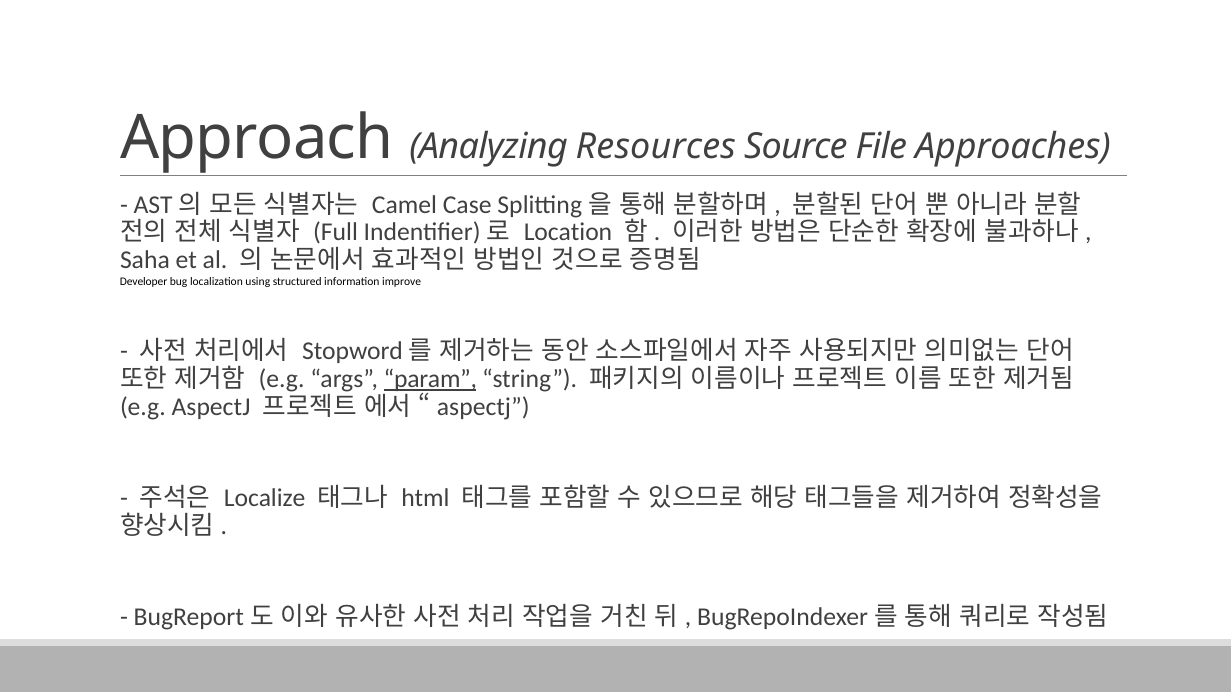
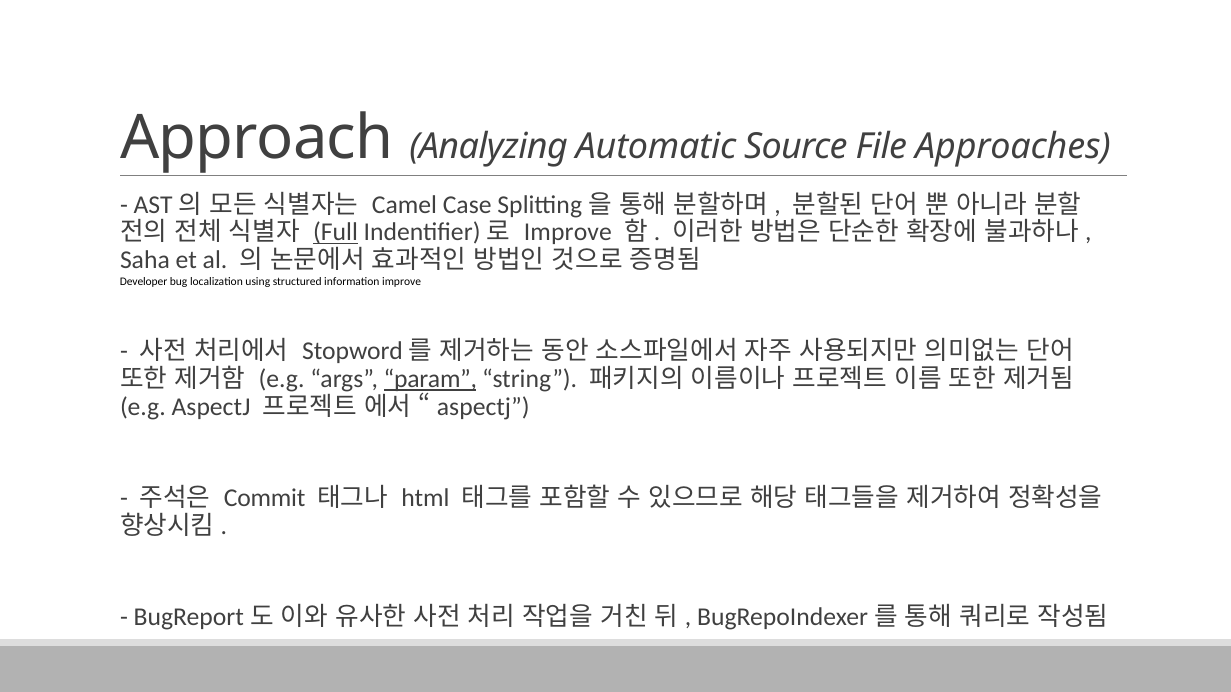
Resources: Resources -> Automatic (656, 146)
Full underline: none -> present (336, 232)
Location: Location -> Improve (568, 232)
Localize: Localize -> Commit (265, 498)
